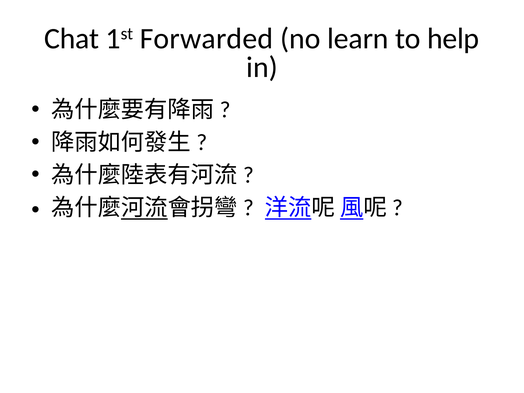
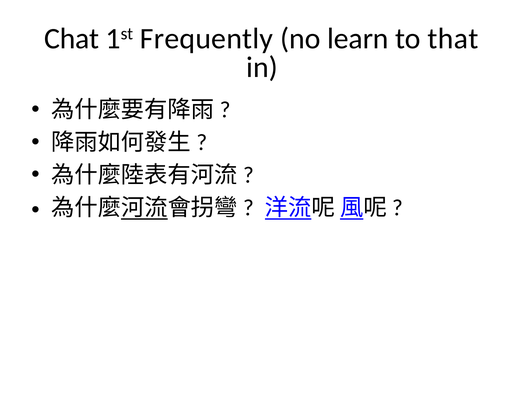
Forwarded: Forwarded -> Frequently (206, 39)
help: help -> that (453, 39)
